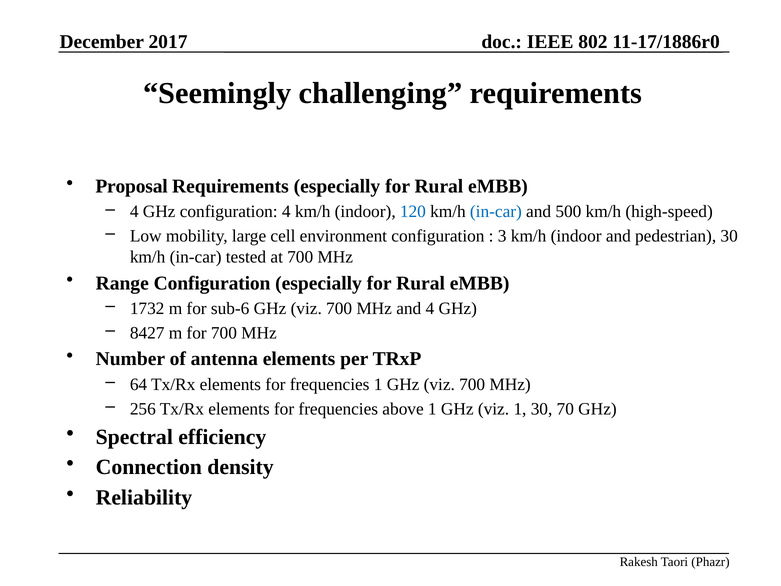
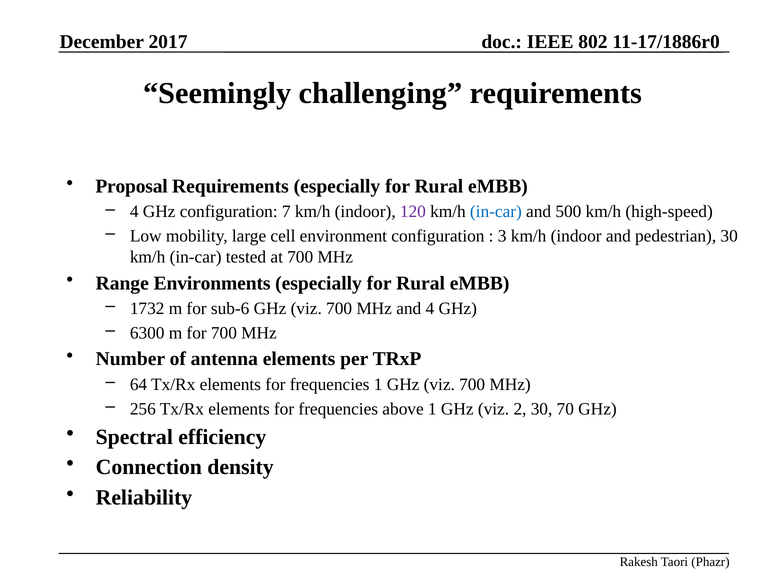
configuration 4: 4 -> 7 (286, 212)
120 colour: blue -> purple (413, 212)
Range Configuration: Configuration -> Environments (212, 283)
8427: 8427 -> 6300 (147, 333)
viz 1: 1 -> 2 (520, 409)
